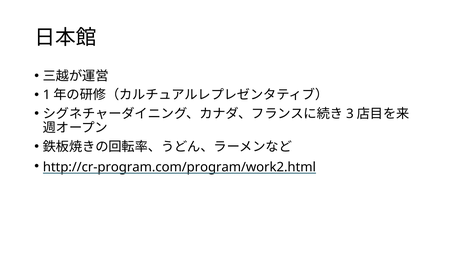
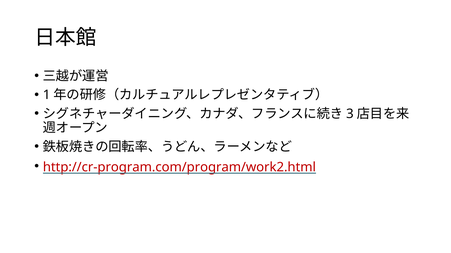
http://cr-program.com/program/work2.html colour: black -> red (179, 168)
